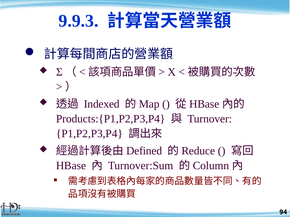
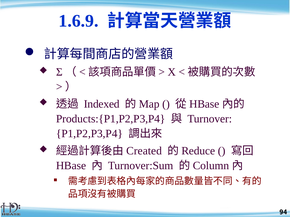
9.9.3: 9.9.3 -> 1.6.9 (79, 21)
Defined: Defined -> Created (144, 151)
